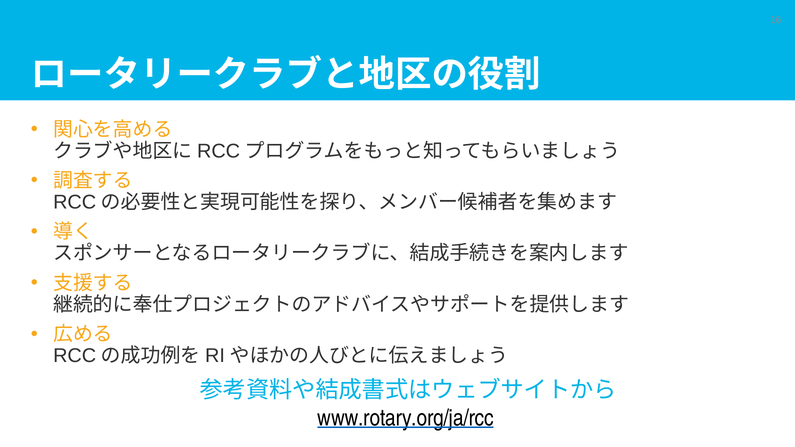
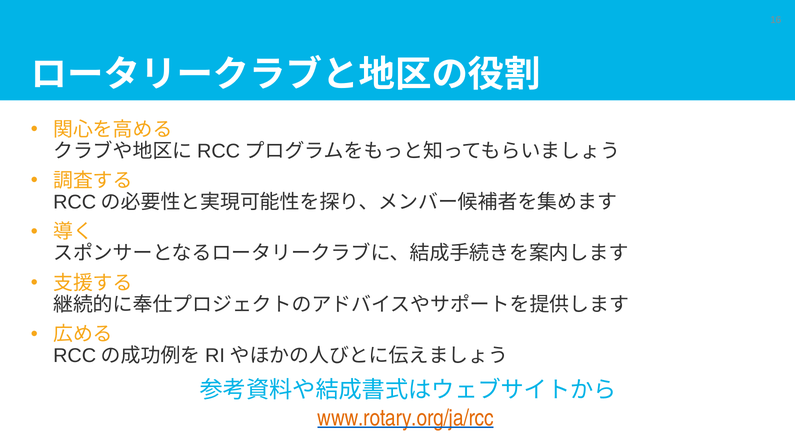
www.rotary.org/ja/rcc colour: black -> orange (406, 418)
